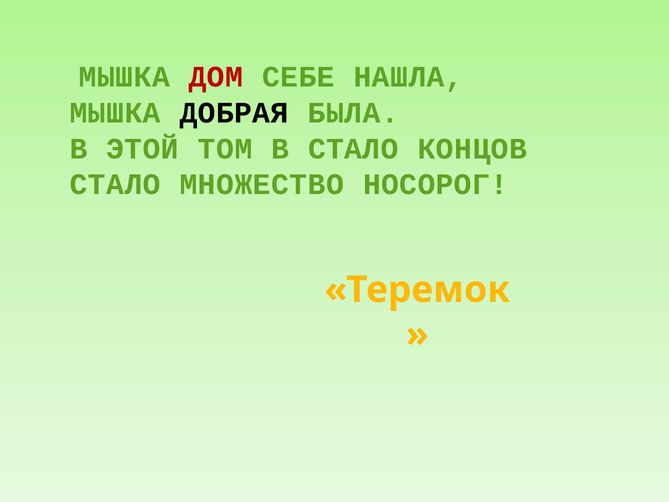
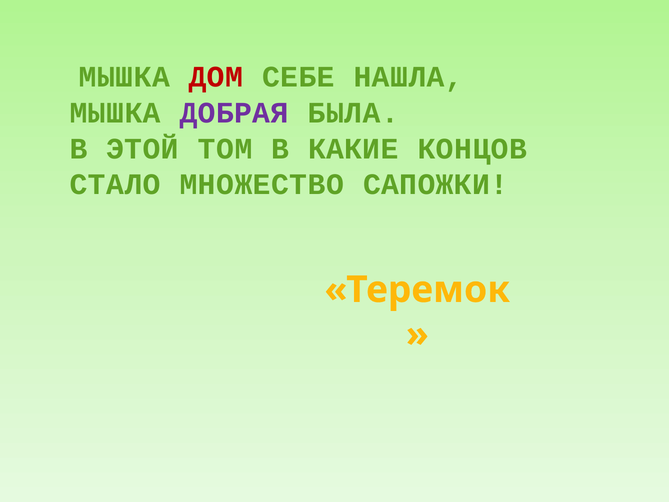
ДОБРАЯ colour: black -> purple (234, 113)
В СТАЛО: СТАЛО -> КАКИЕ (353, 149)
НОСОРОГ: НОСОРОГ -> САПОЖКИ (436, 184)
